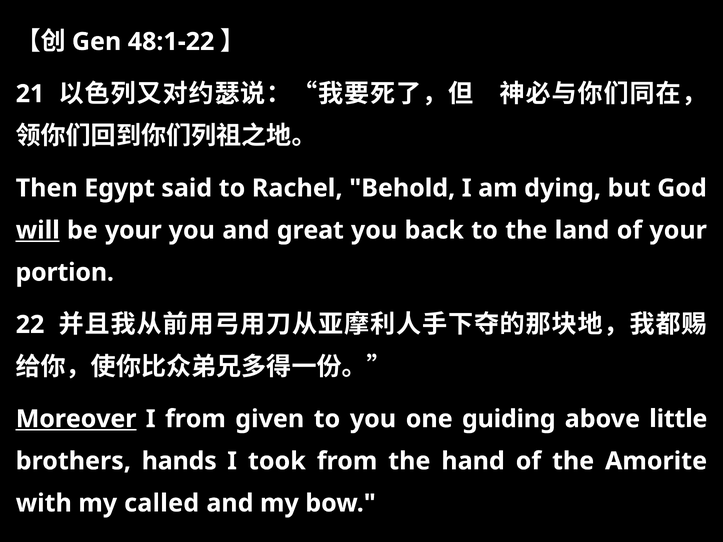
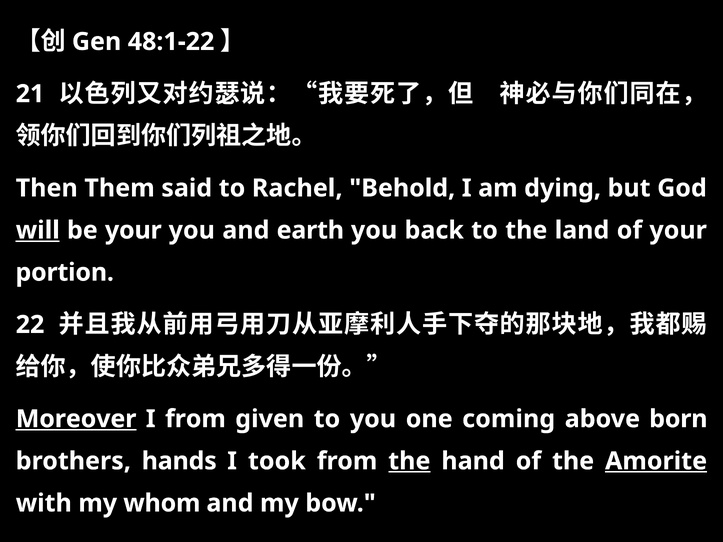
Egypt: Egypt -> Them (119, 188)
great: great -> earth (310, 230)
guiding: guiding -> coming (509, 419)
little: little -> born (678, 419)
the underline: none -> present (409, 461)
Amorite underline: none -> present (656, 461)
called: called -> whom (162, 503)
